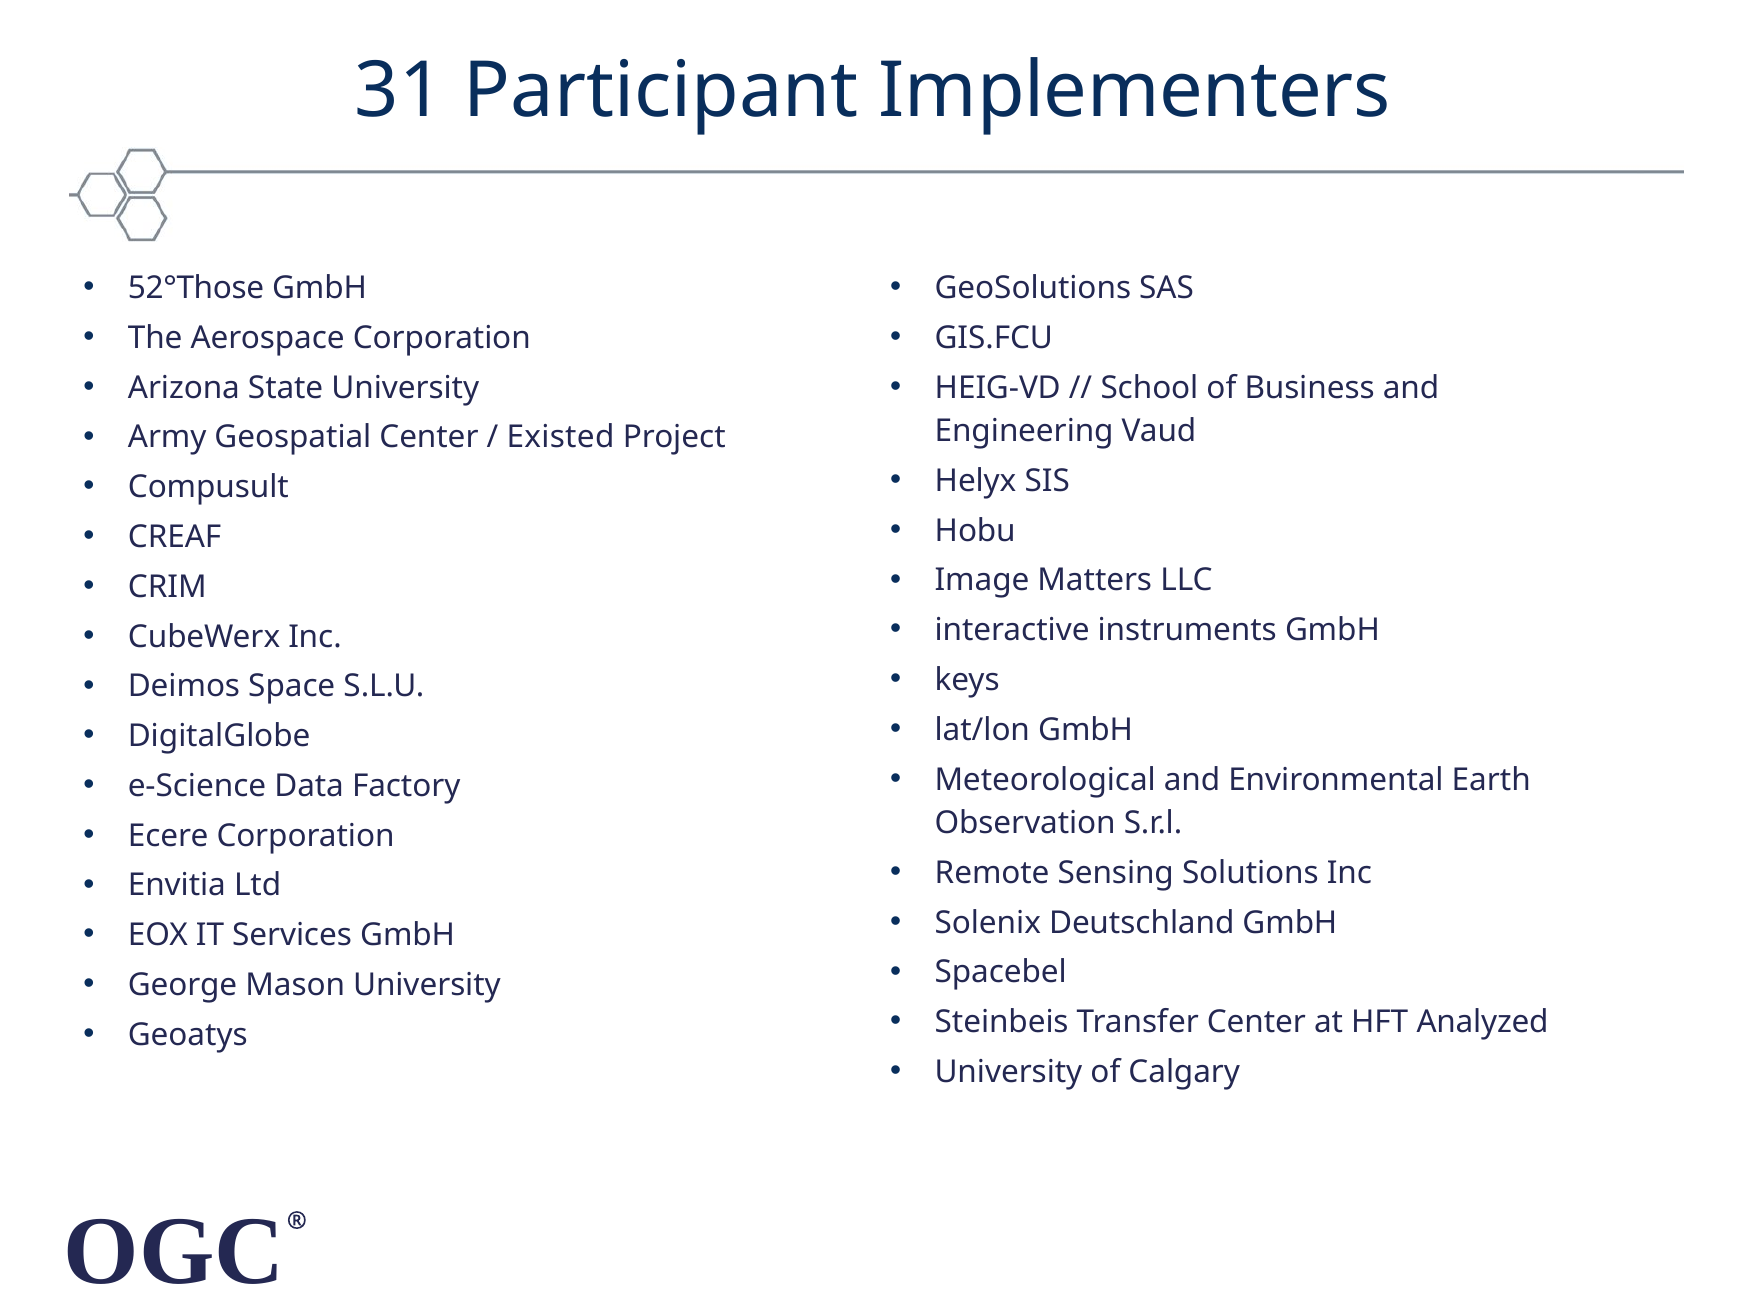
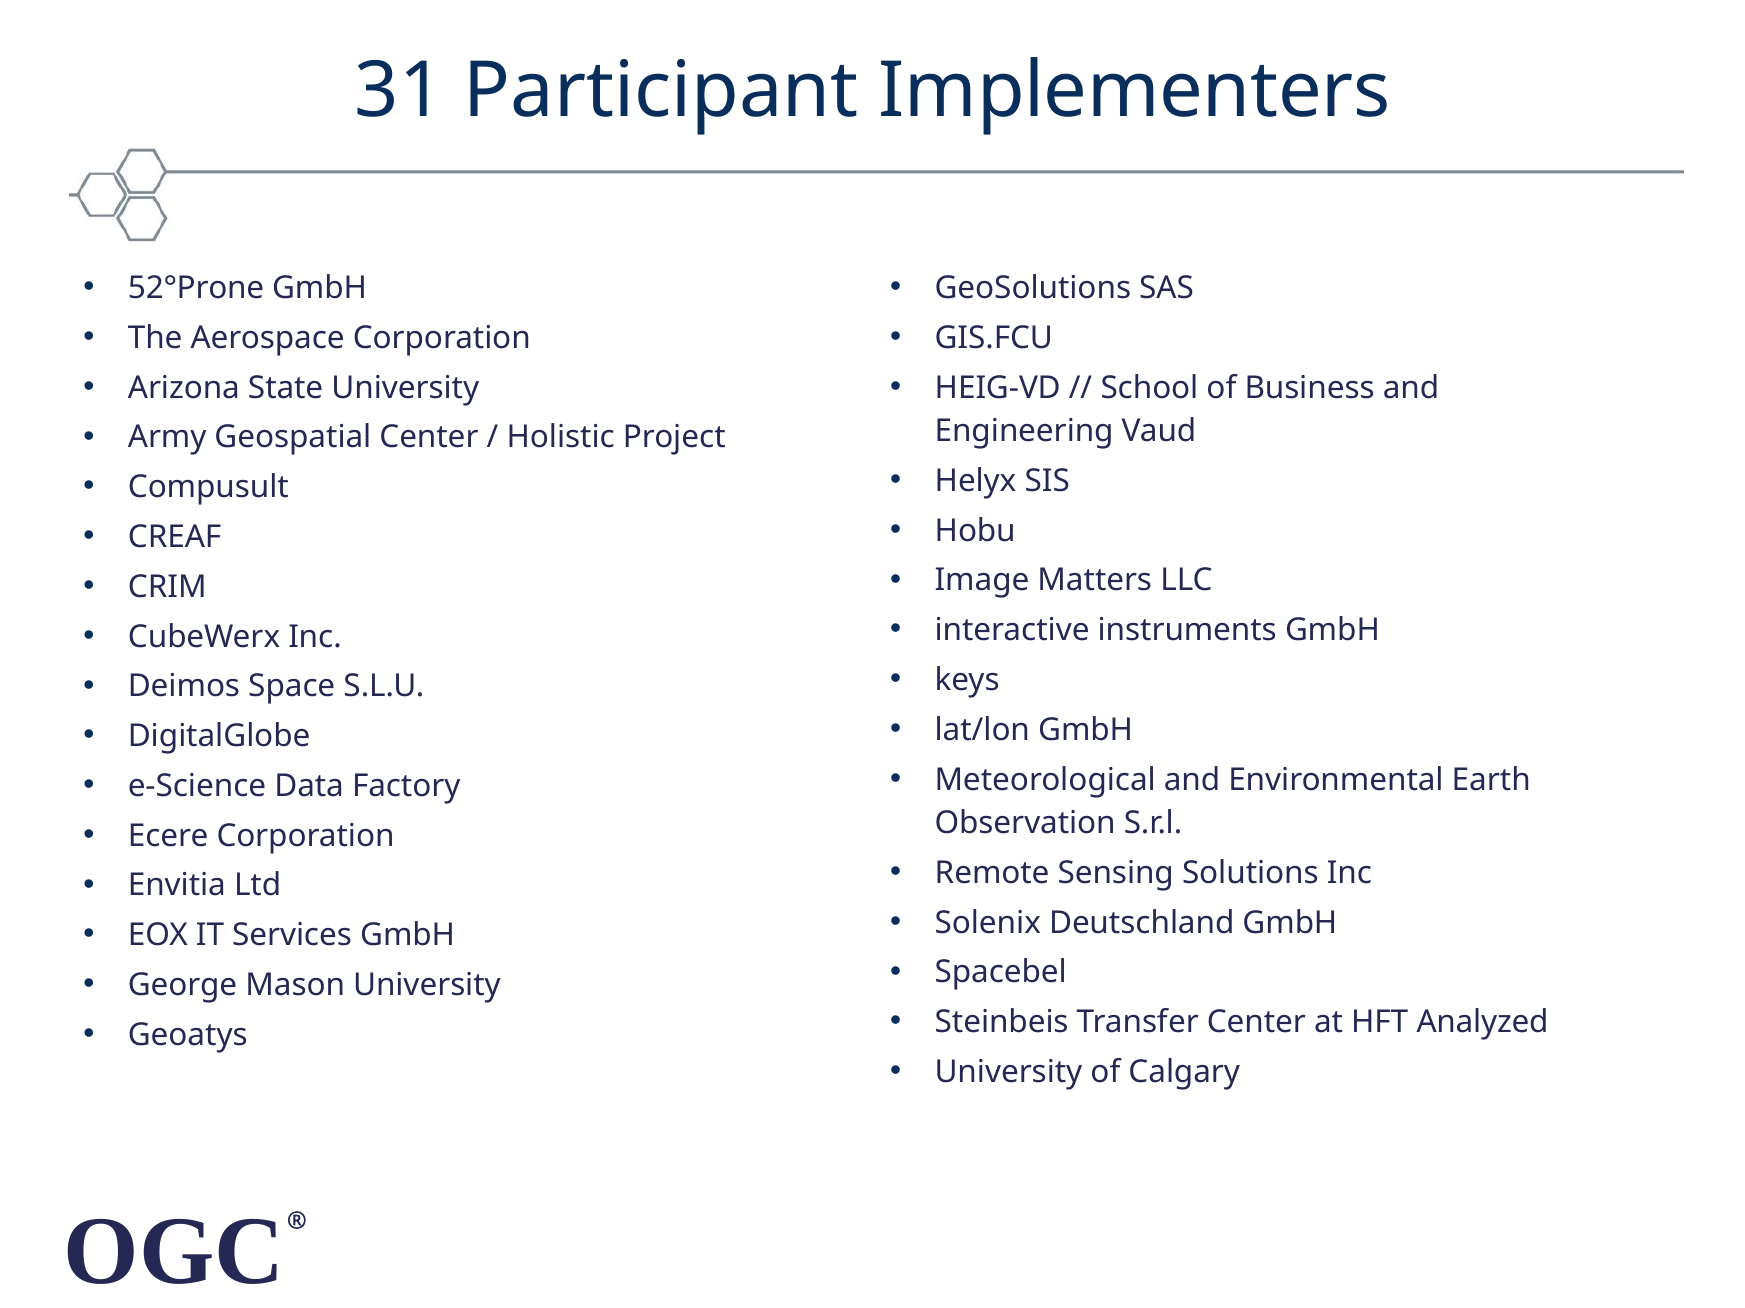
52°Those: 52°Those -> 52°Prone (196, 288)
Existed: Existed -> Holistic (561, 438)
